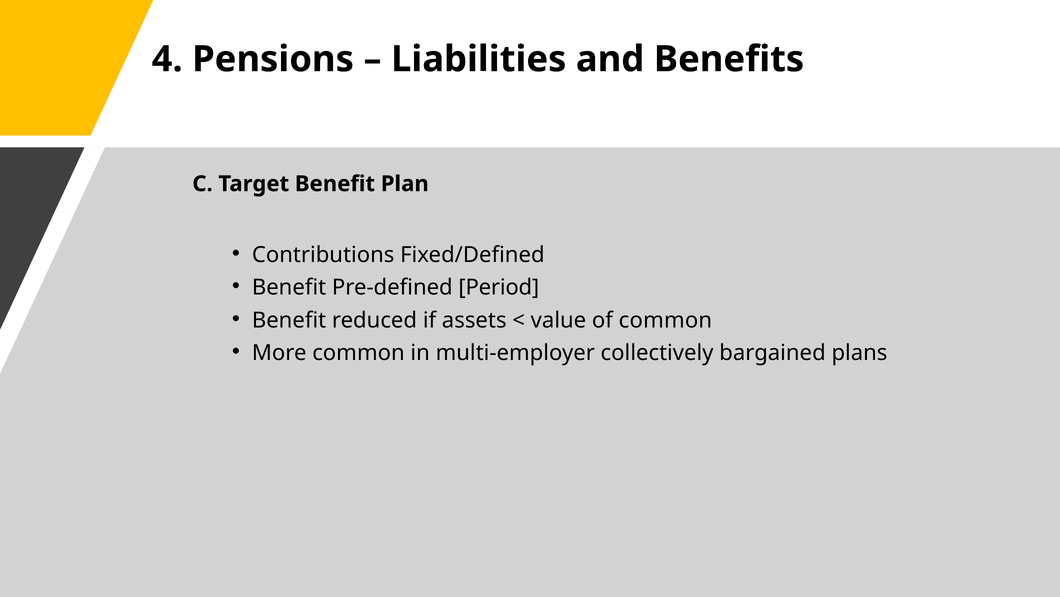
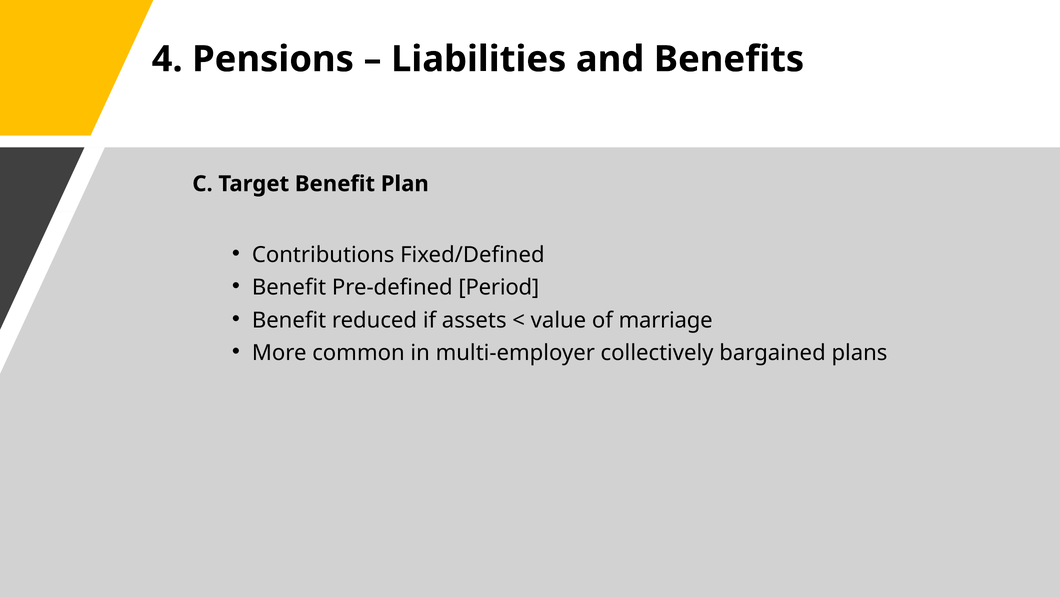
of common: common -> marriage (666, 320)
